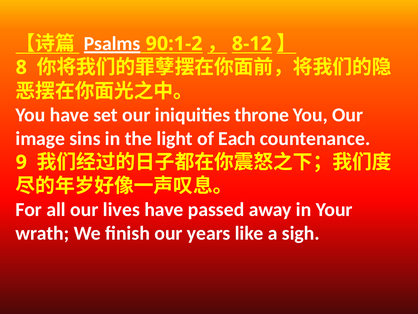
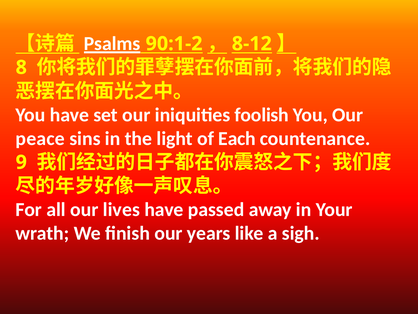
throne: throne -> foolish (262, 115)
image: image -> peace (40, 138)
